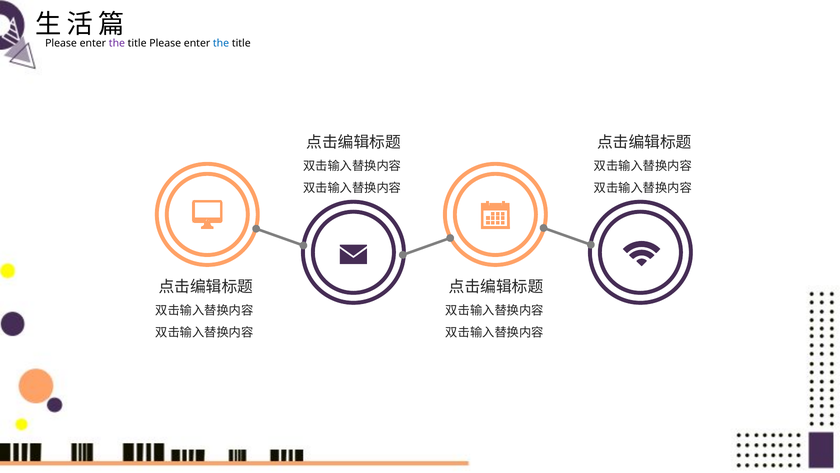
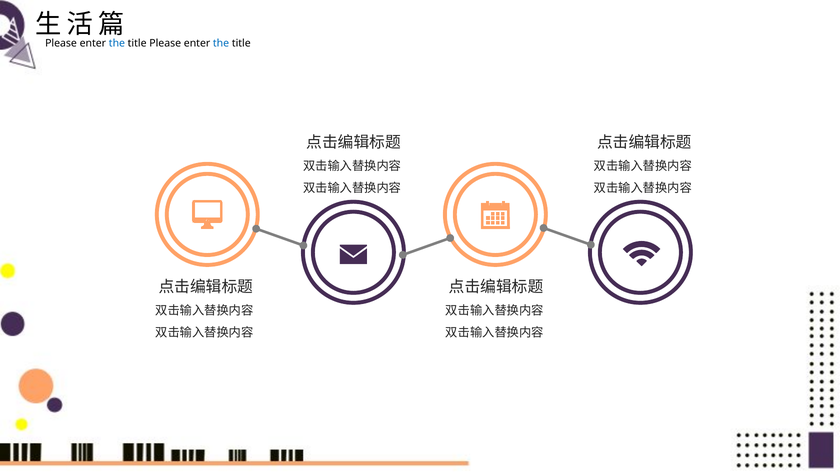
the colour: purple -> blue (117, 43)
